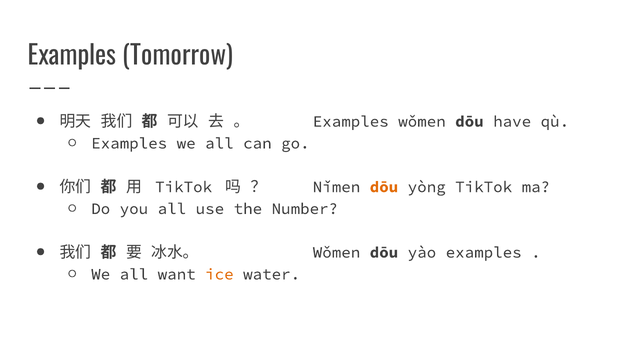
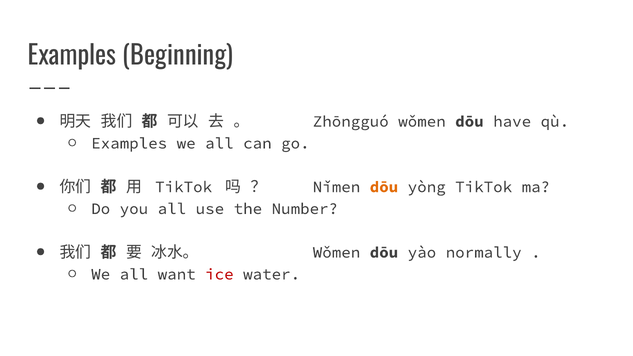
Tomorrow: Tomorrow -> Beginning (178, 56)
Examples: Examples -> Zhōngguó (351, 121)
yào examples: examples -> normally (484, 252)
ice colour: orange -> red (219, 274)
